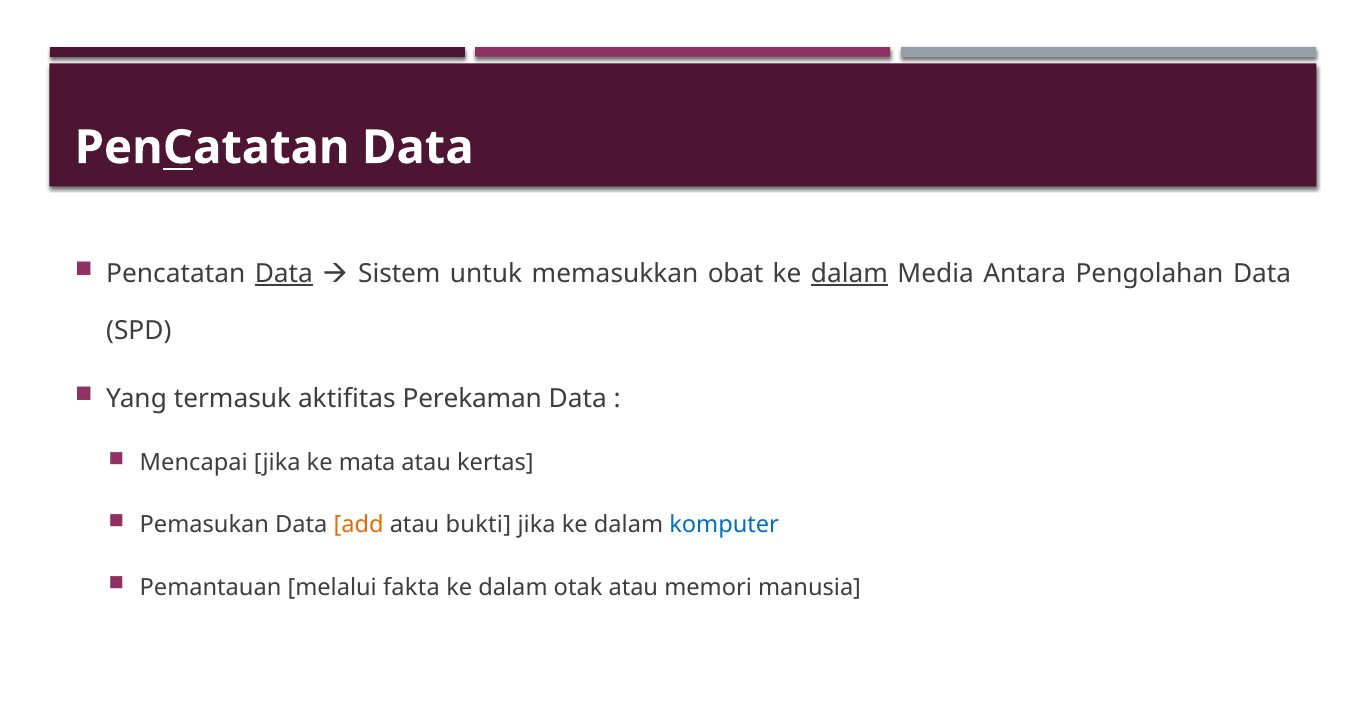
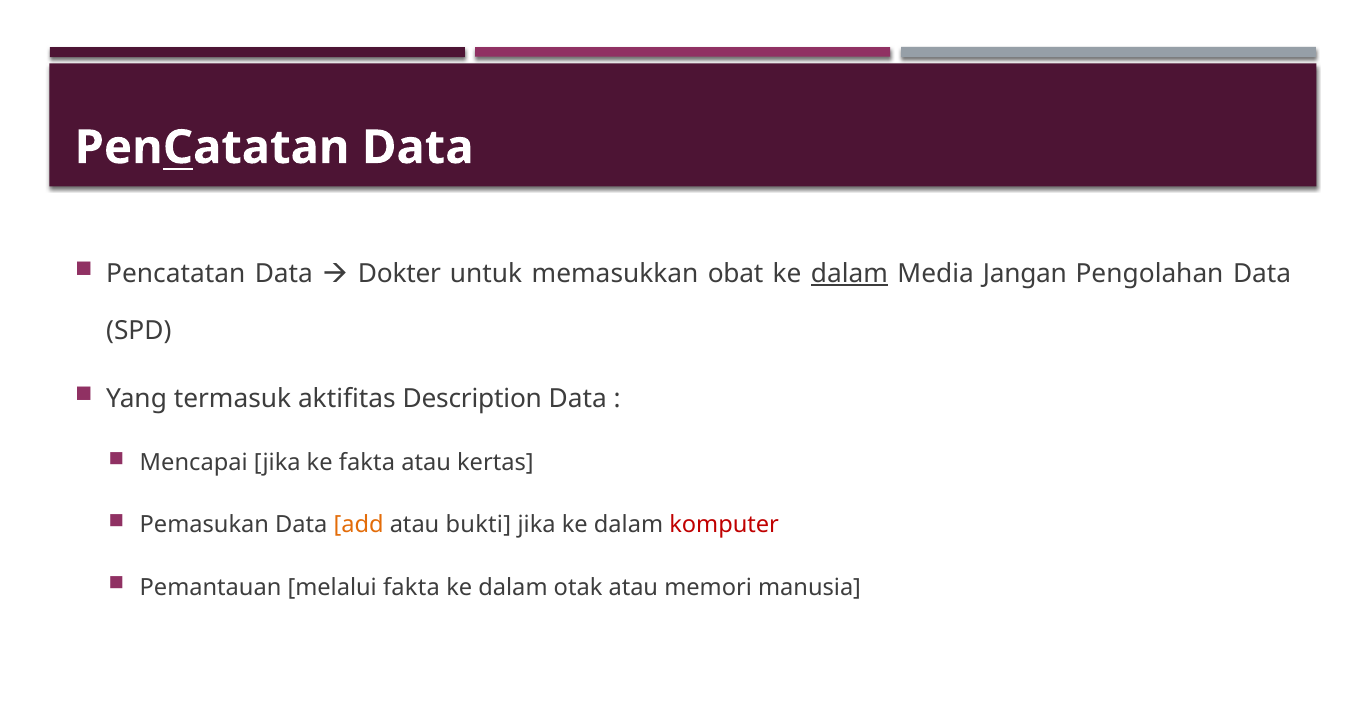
Data underline: present -> none (284, 274)
Sistem: Sistem -> Dokter (399, 274)
Antara: Antara -> Jangan (1025, 274)
Perekaman: Perekaman -> Description (472, 399)
ke mata: mata -> fakta (367, 463)
komputer colour: blue -> red (724, 525)
